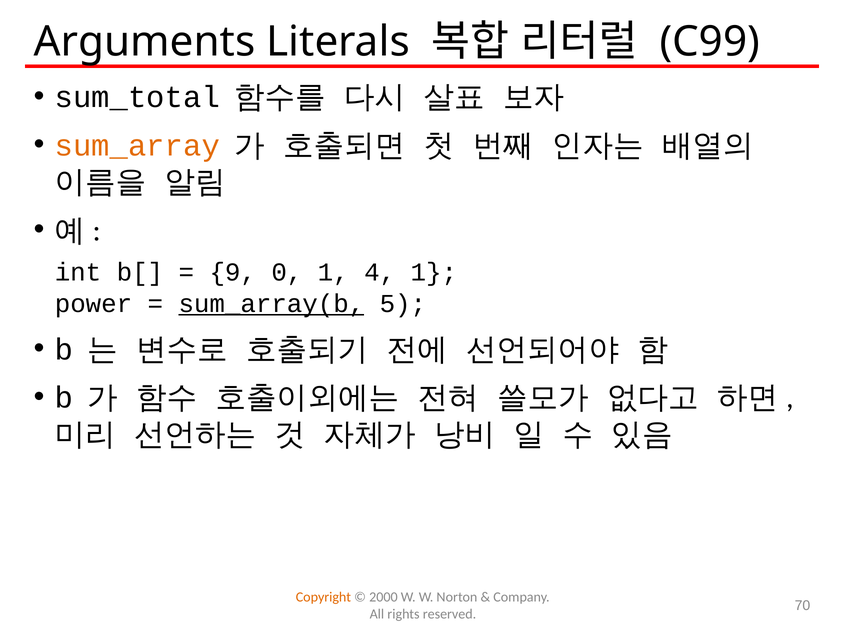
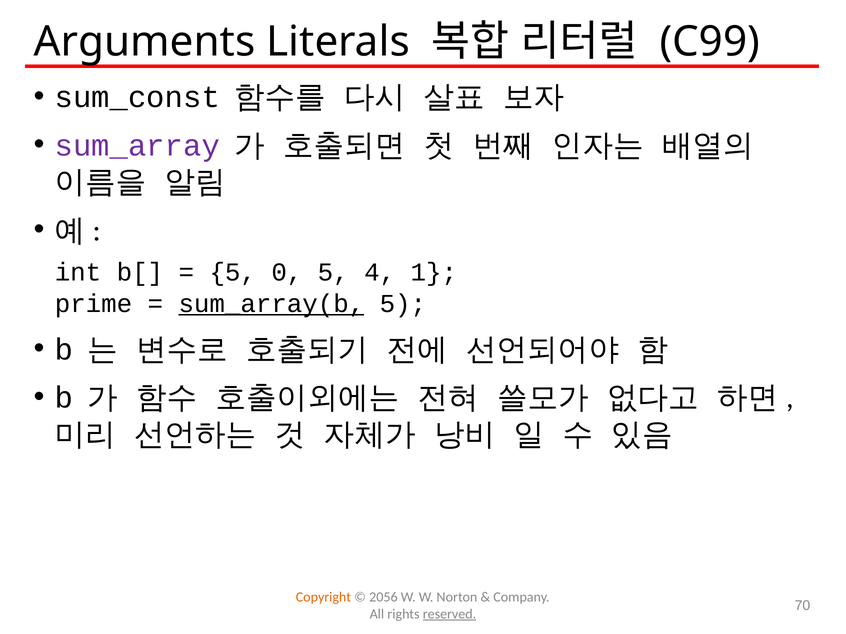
sum_total: sum_total -> sum_const (137, 97)
sum_array colour: orange -> purple (137, 146)
9: 9 -> 5 (233, 272)
0 1: 1 -> 5 (333, 272)
power: power -> prime (93, 304)
2000: 2000 -> 2056 (383, 597)
reserved underline: none -> present (450, 614)
